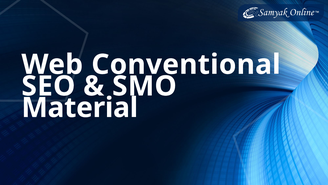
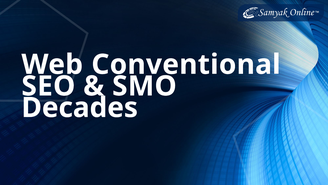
Material: Material -> Decades (80, 107)
